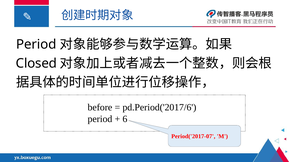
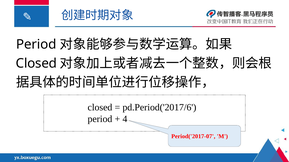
before: before -> closed (100, 108)
6: 6 -> 4 (125, 119)
